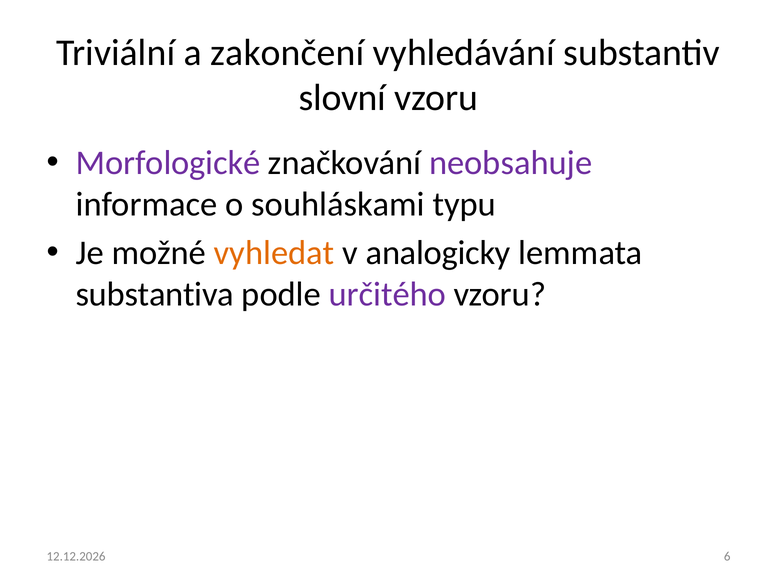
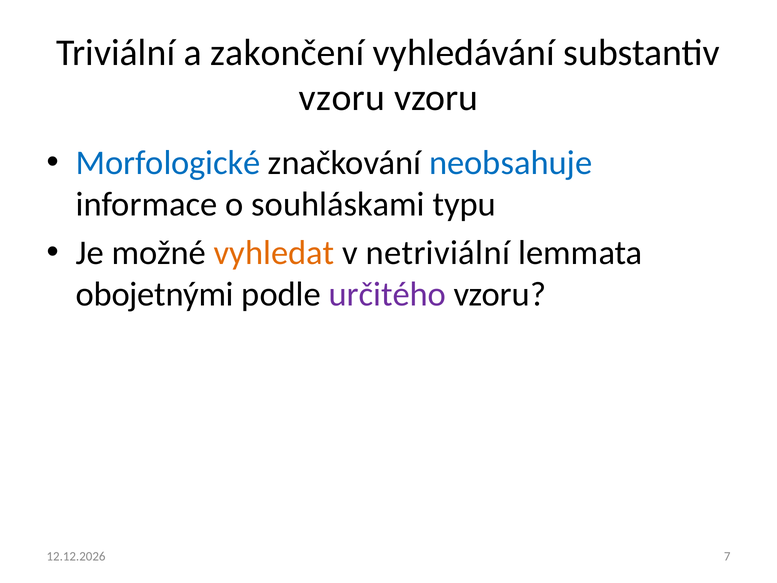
slovní: slovní -> vzoru (342, 98)
Morfologické colour: purple -> blue (168, 163)
neobsahuje colour: purple -> blue (511, 163)
analogicky: analogicky -> netriviální (438, 253)
substantiva: substantiva -> obojetnými (155, 294)
6: 6 -> 7 (727, 556)
